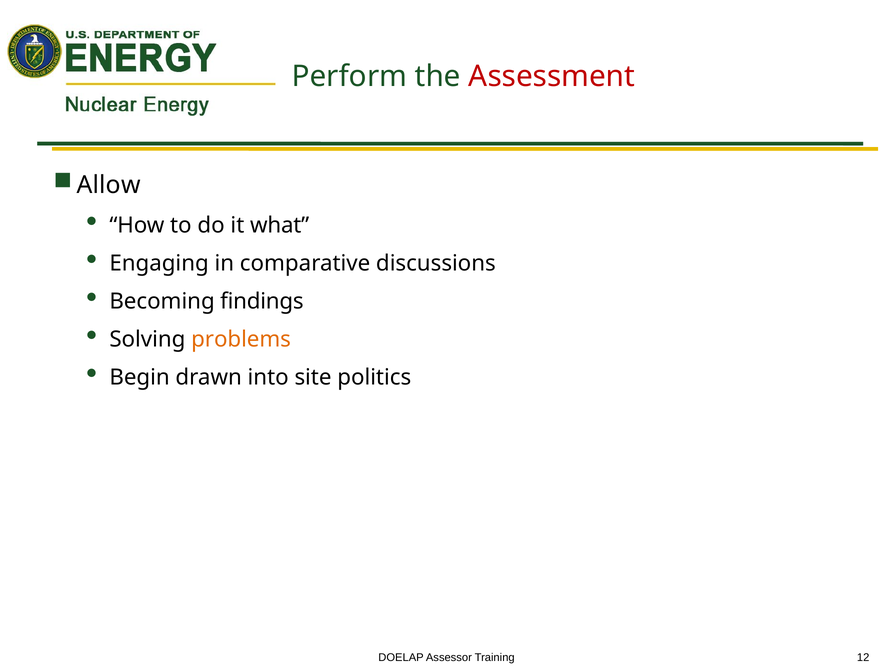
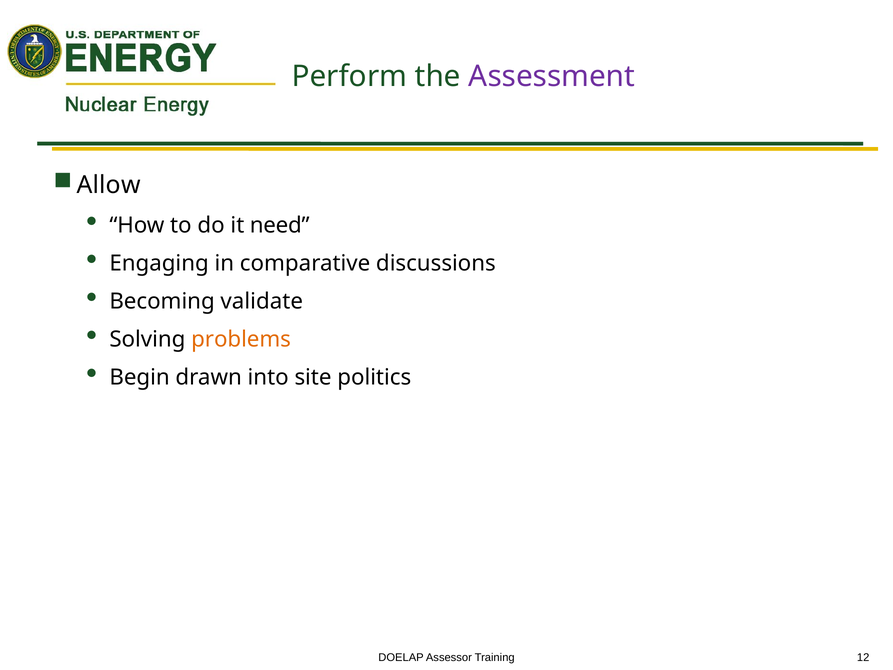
Assessment colour: red -> purple (552, 76)
what: what -> need (280, 225)
findings: findings -> validate (262, 301)
